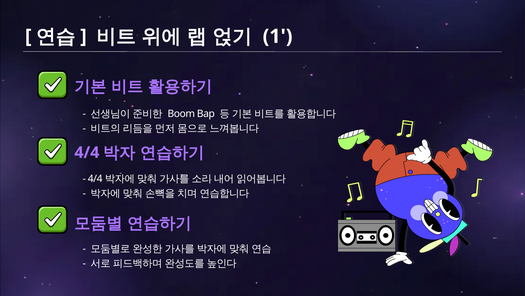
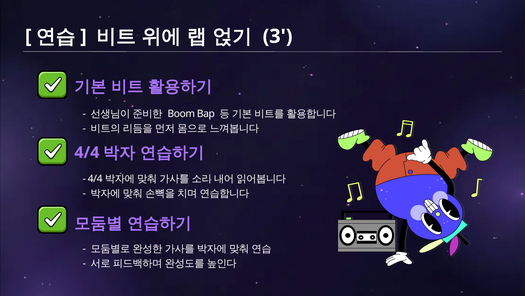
1: 1 -> 3 (278, 36)
